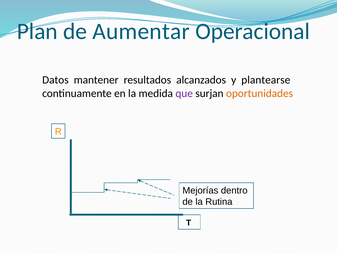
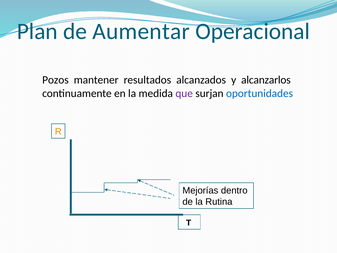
Datos: Datos -> Pozos (55, 80)
plantearse: plantearse -> alcanzarlos (266, 80)
oportunidades colour: orange -> blue (260, 93)
